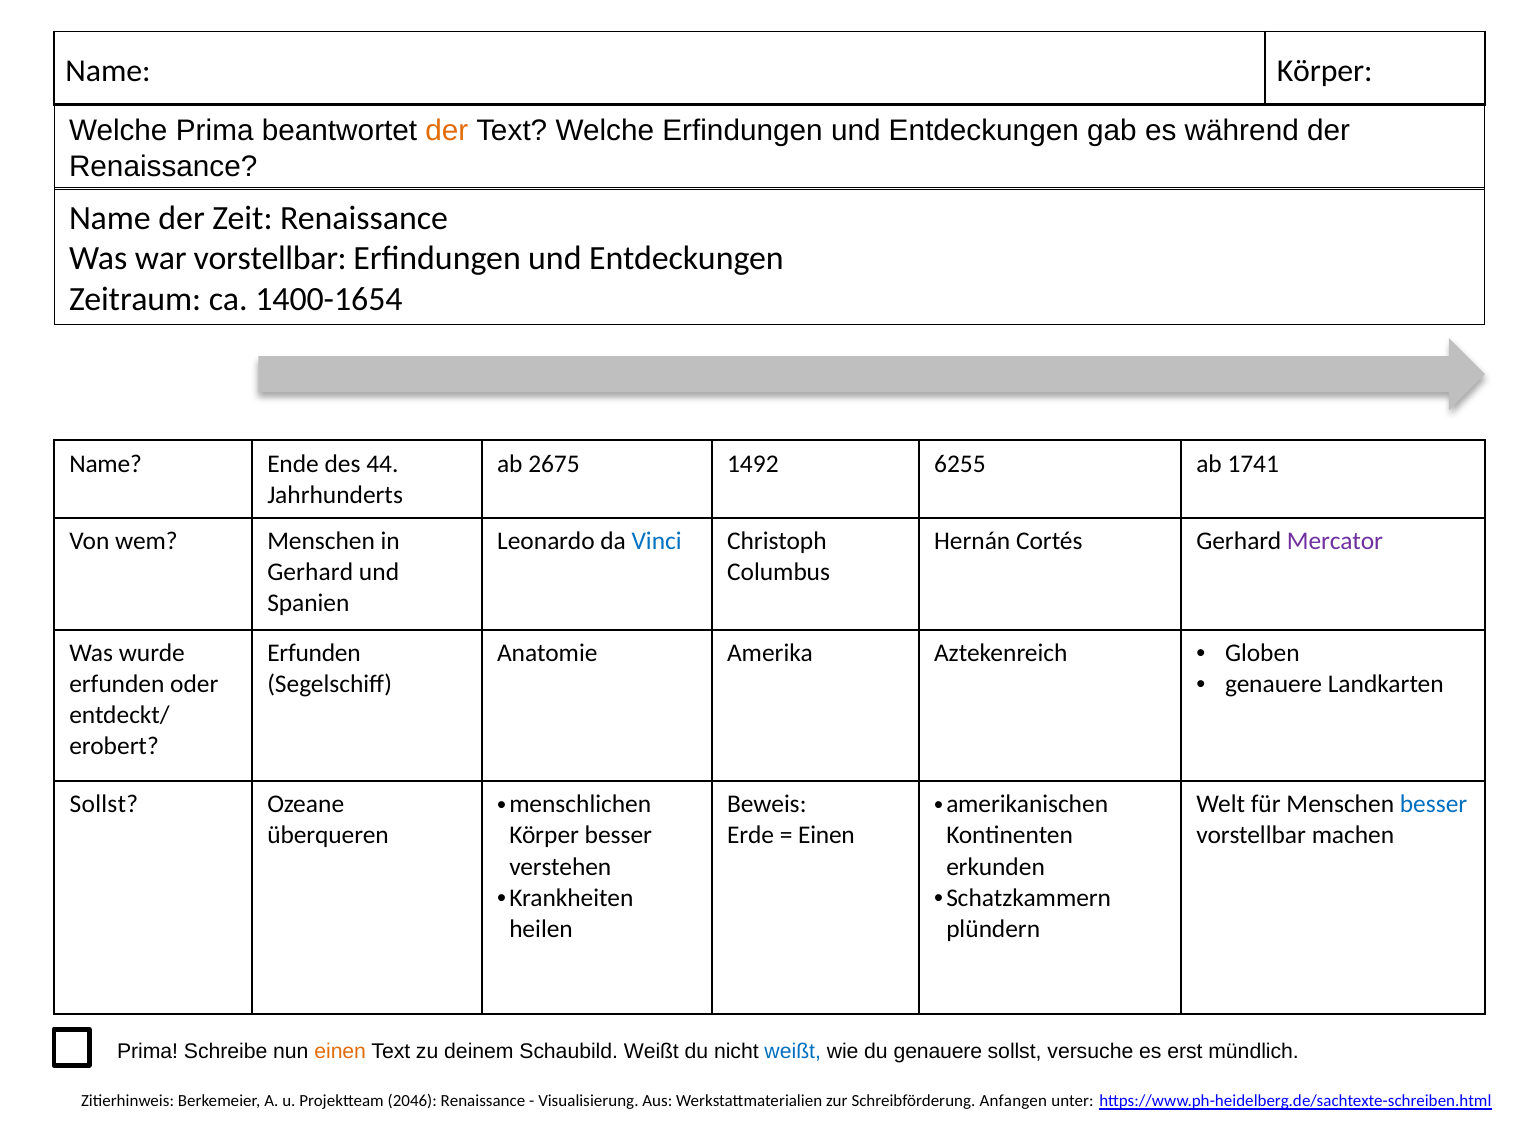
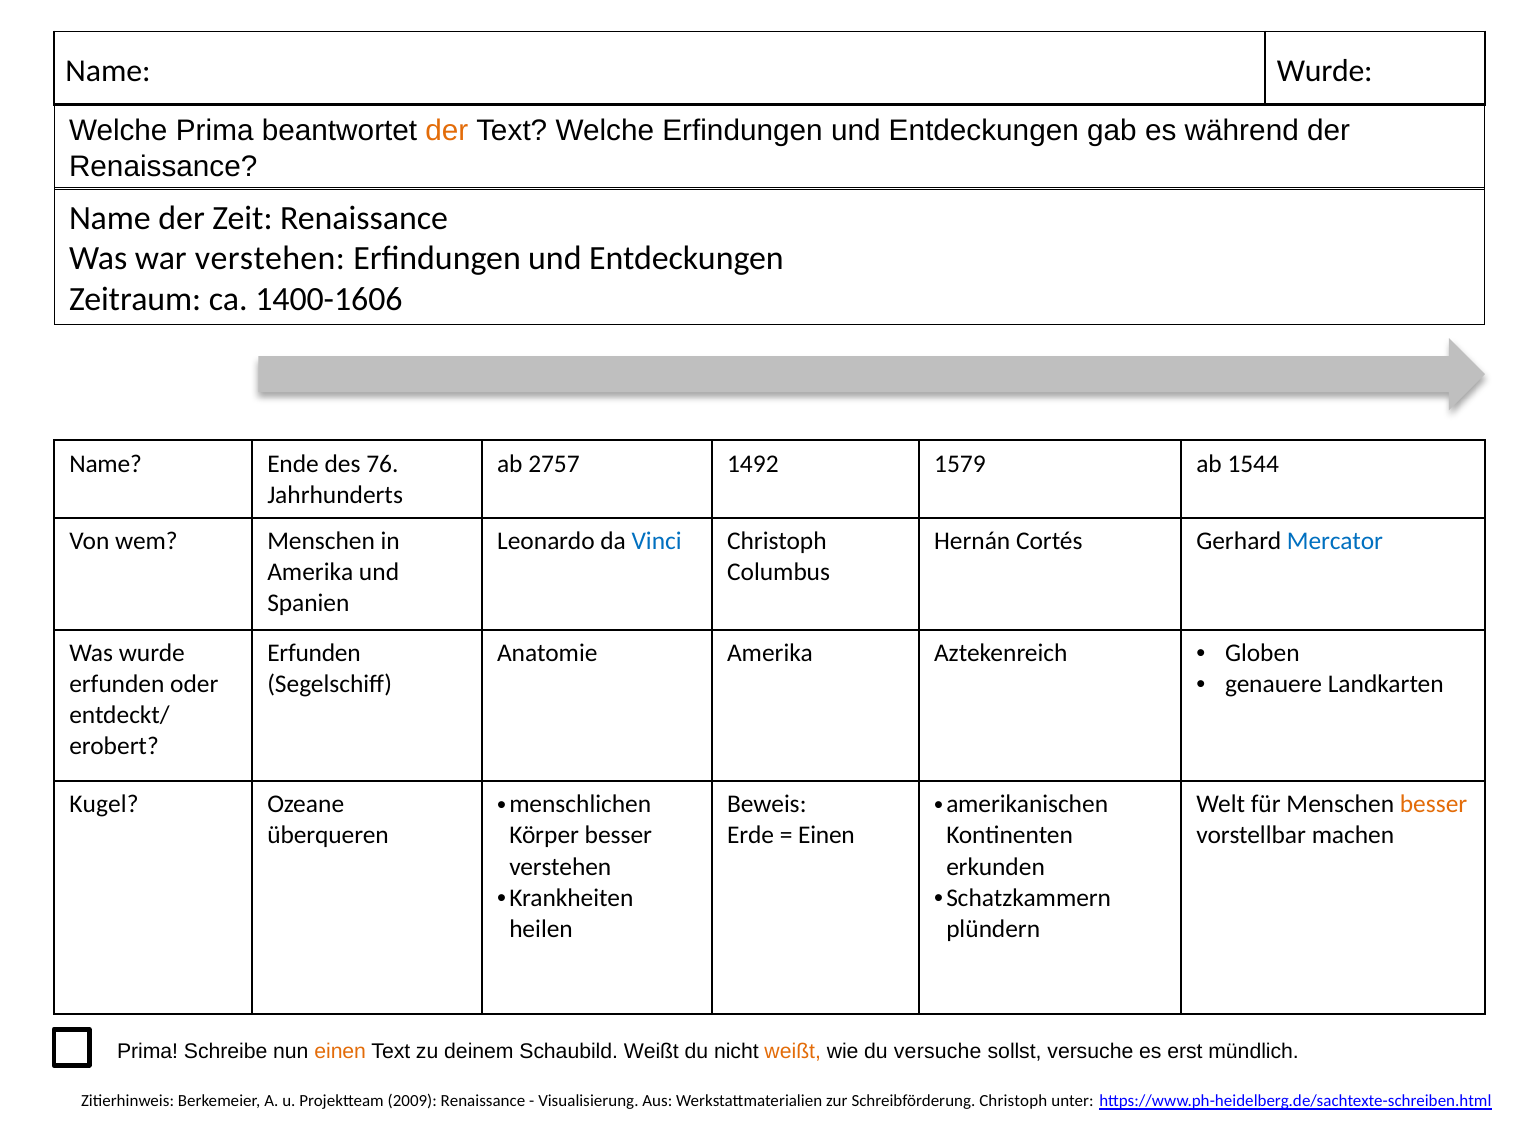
Name Körper: Körper -> Wurde (1325, 71)
war vorstellbar: vorstellbar -> verstehen (270, 259)
1400-1654: 1400-1654 -> 1400-1606 (329, 299)
44: 44 -> 76 (382, 464)
2675: 2675 -> 2757 (554, 464)
6255: 6255 -> 1579 (960, 464)
1741: 1741 -> 1544 (1253, 464)
Mercator colour: purple -> blue (1335, 541)
Gerhard: Gerhard -> Amerika (310, 572)
Sollst: Sollst -> Kugel (104, 805)
besser colour: blue -> orange (1434, 805)
weißt colour: blue -> orange (793, 1051)
du genauere: genauere -> versuche (938, 1051)
2046: 2046 -> 2009 (412, 1102)
Schreibförderung Anfangen: Anfangen -> Christoph (1013, 1102)
